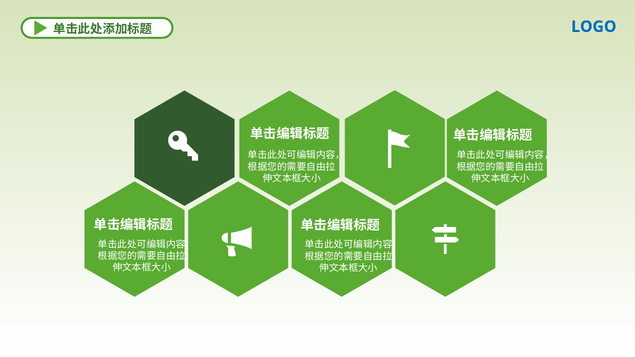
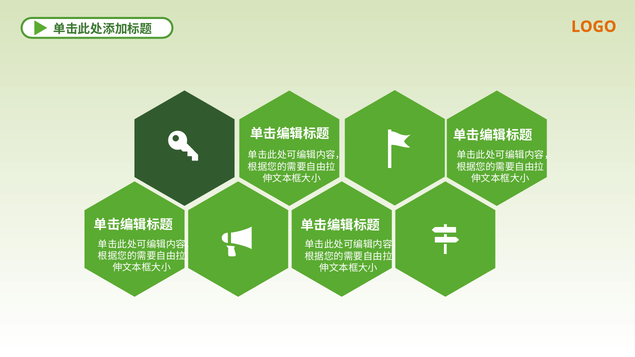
LOGO colour: blue -> orange (594, 27)
